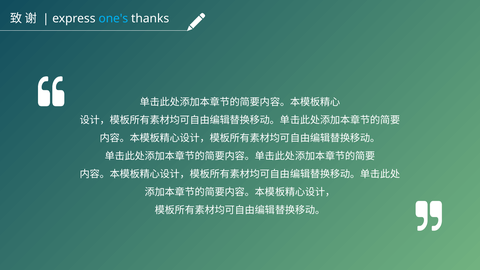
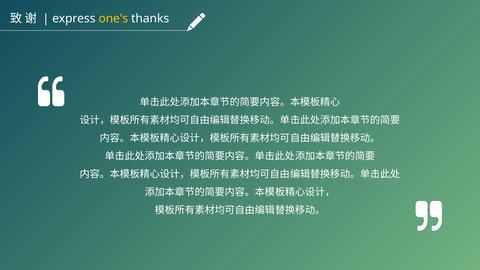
one's colour: light blue -> yellow (113, 18)
